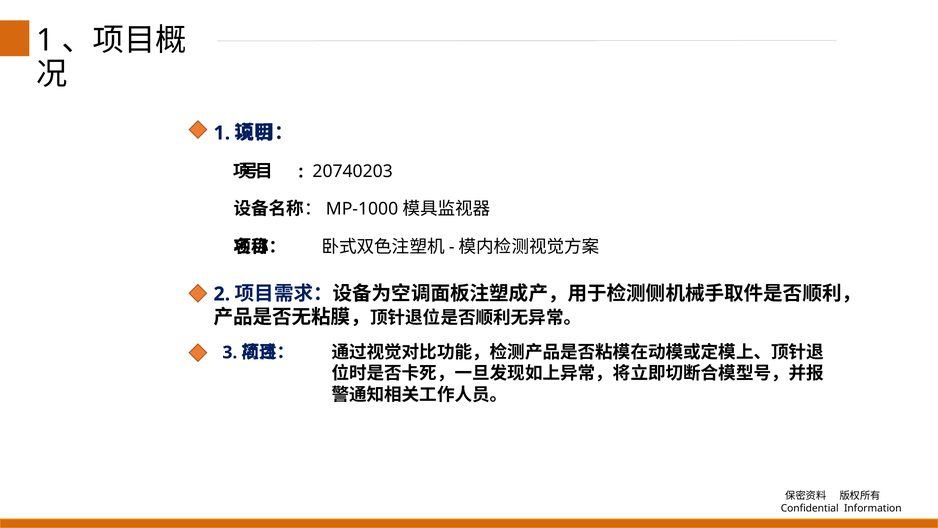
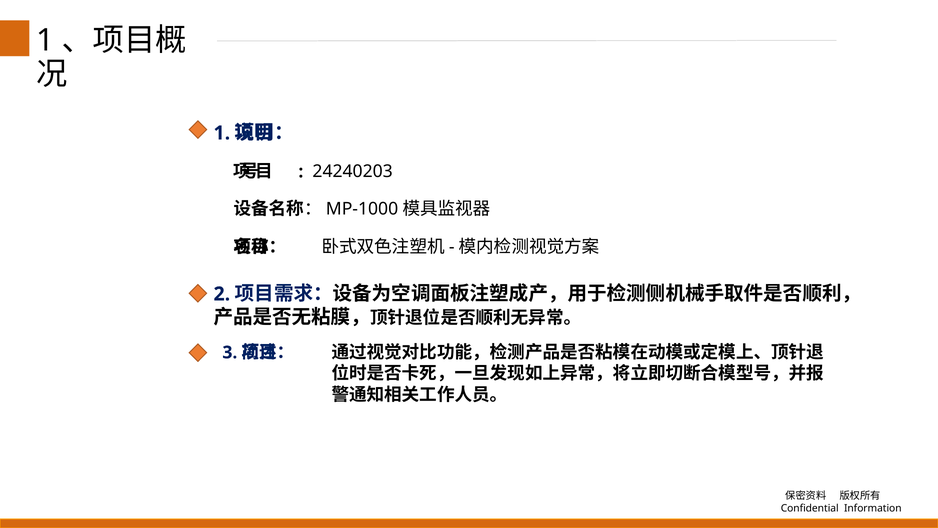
20740203: 20740203 -> 24240203 (353, 171)
